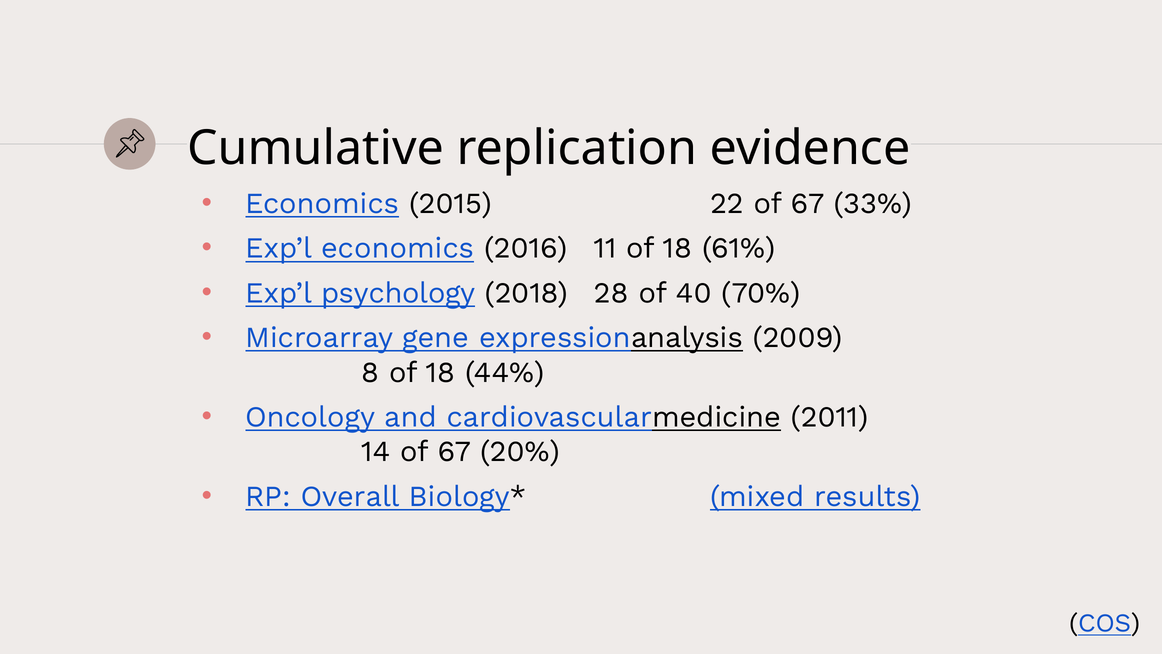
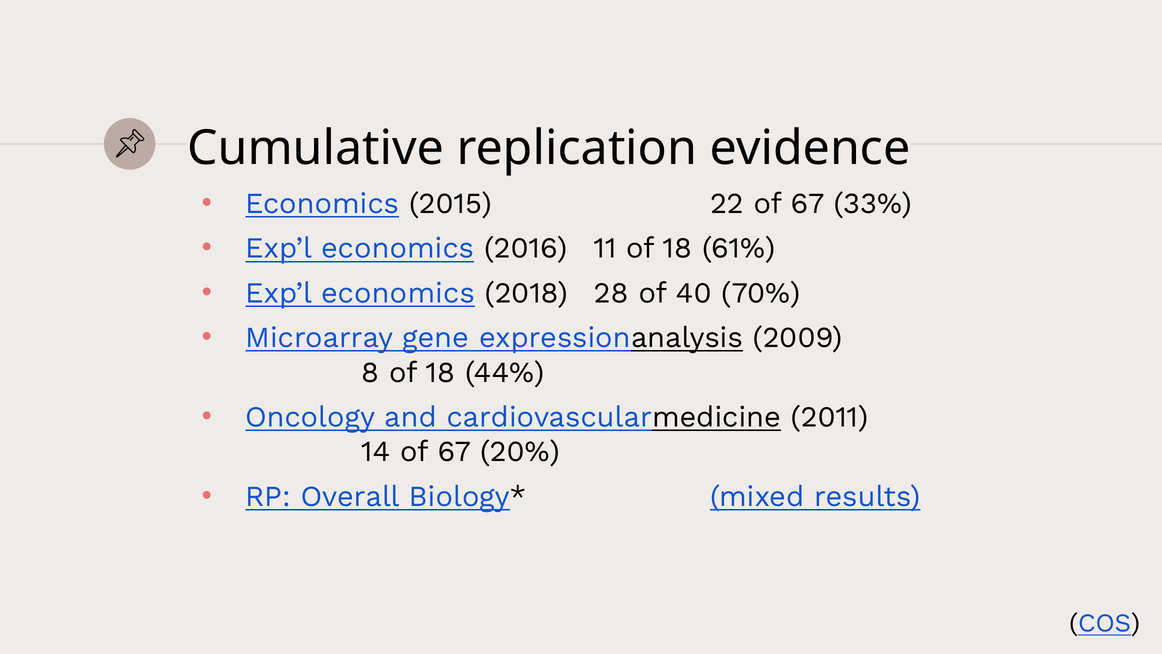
psychology: psychology -> economics (398, 293)
